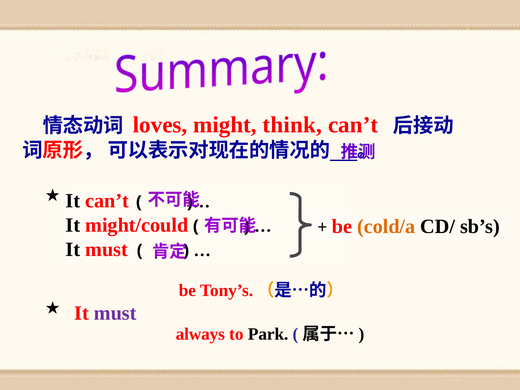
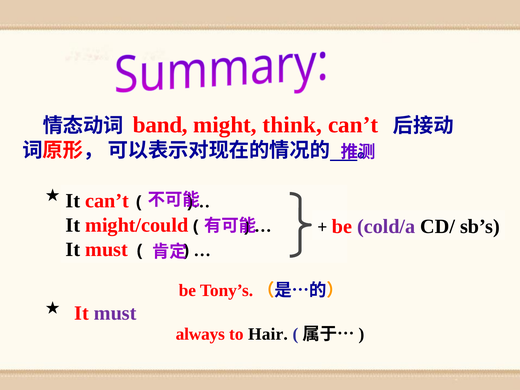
loves: loves -> band (160, 125)
cold/a colour: orange -> purple (386, 226)
Park: Park -> Hair (268, 334)
